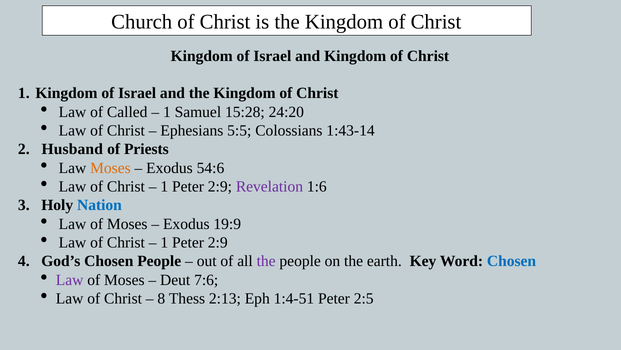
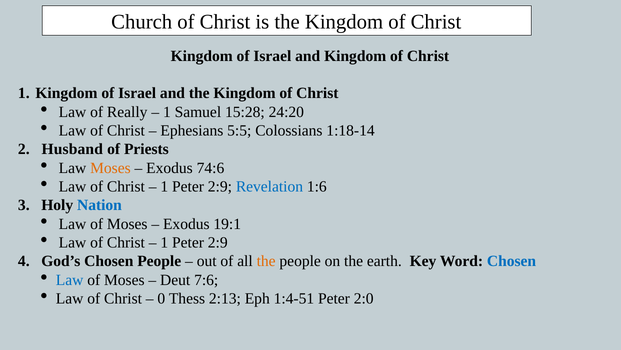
Called: Called -> Really (127, 112)
1:43-14: 1:43-14 -> 1:18-14 (351, 130)
54:6: 54:6 -> 74:6 (210, 168)
Revelation colour: purple -> blue (269, 186)
19:9: 19:9 -> 19:1 (227, 223)
the colour: purple -> orange (266, 261)
Law colour: purple -> blue (70, 279)
8: 8 -> 0 (161, 298)
2:5: 2:5 -> 2:0 (364, 298)
